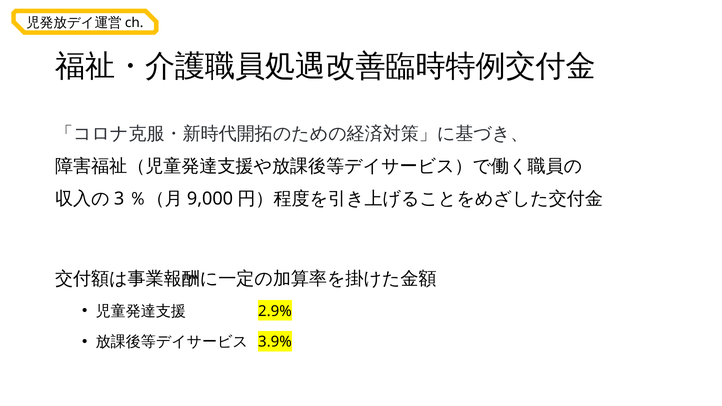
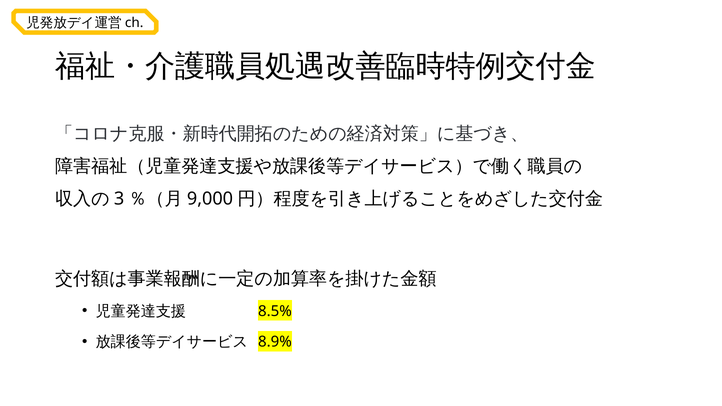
2.9%: 2.9% -> 8.5% (275, 311)
3.9%: 3.9% -> 8.9% (275, 342)
